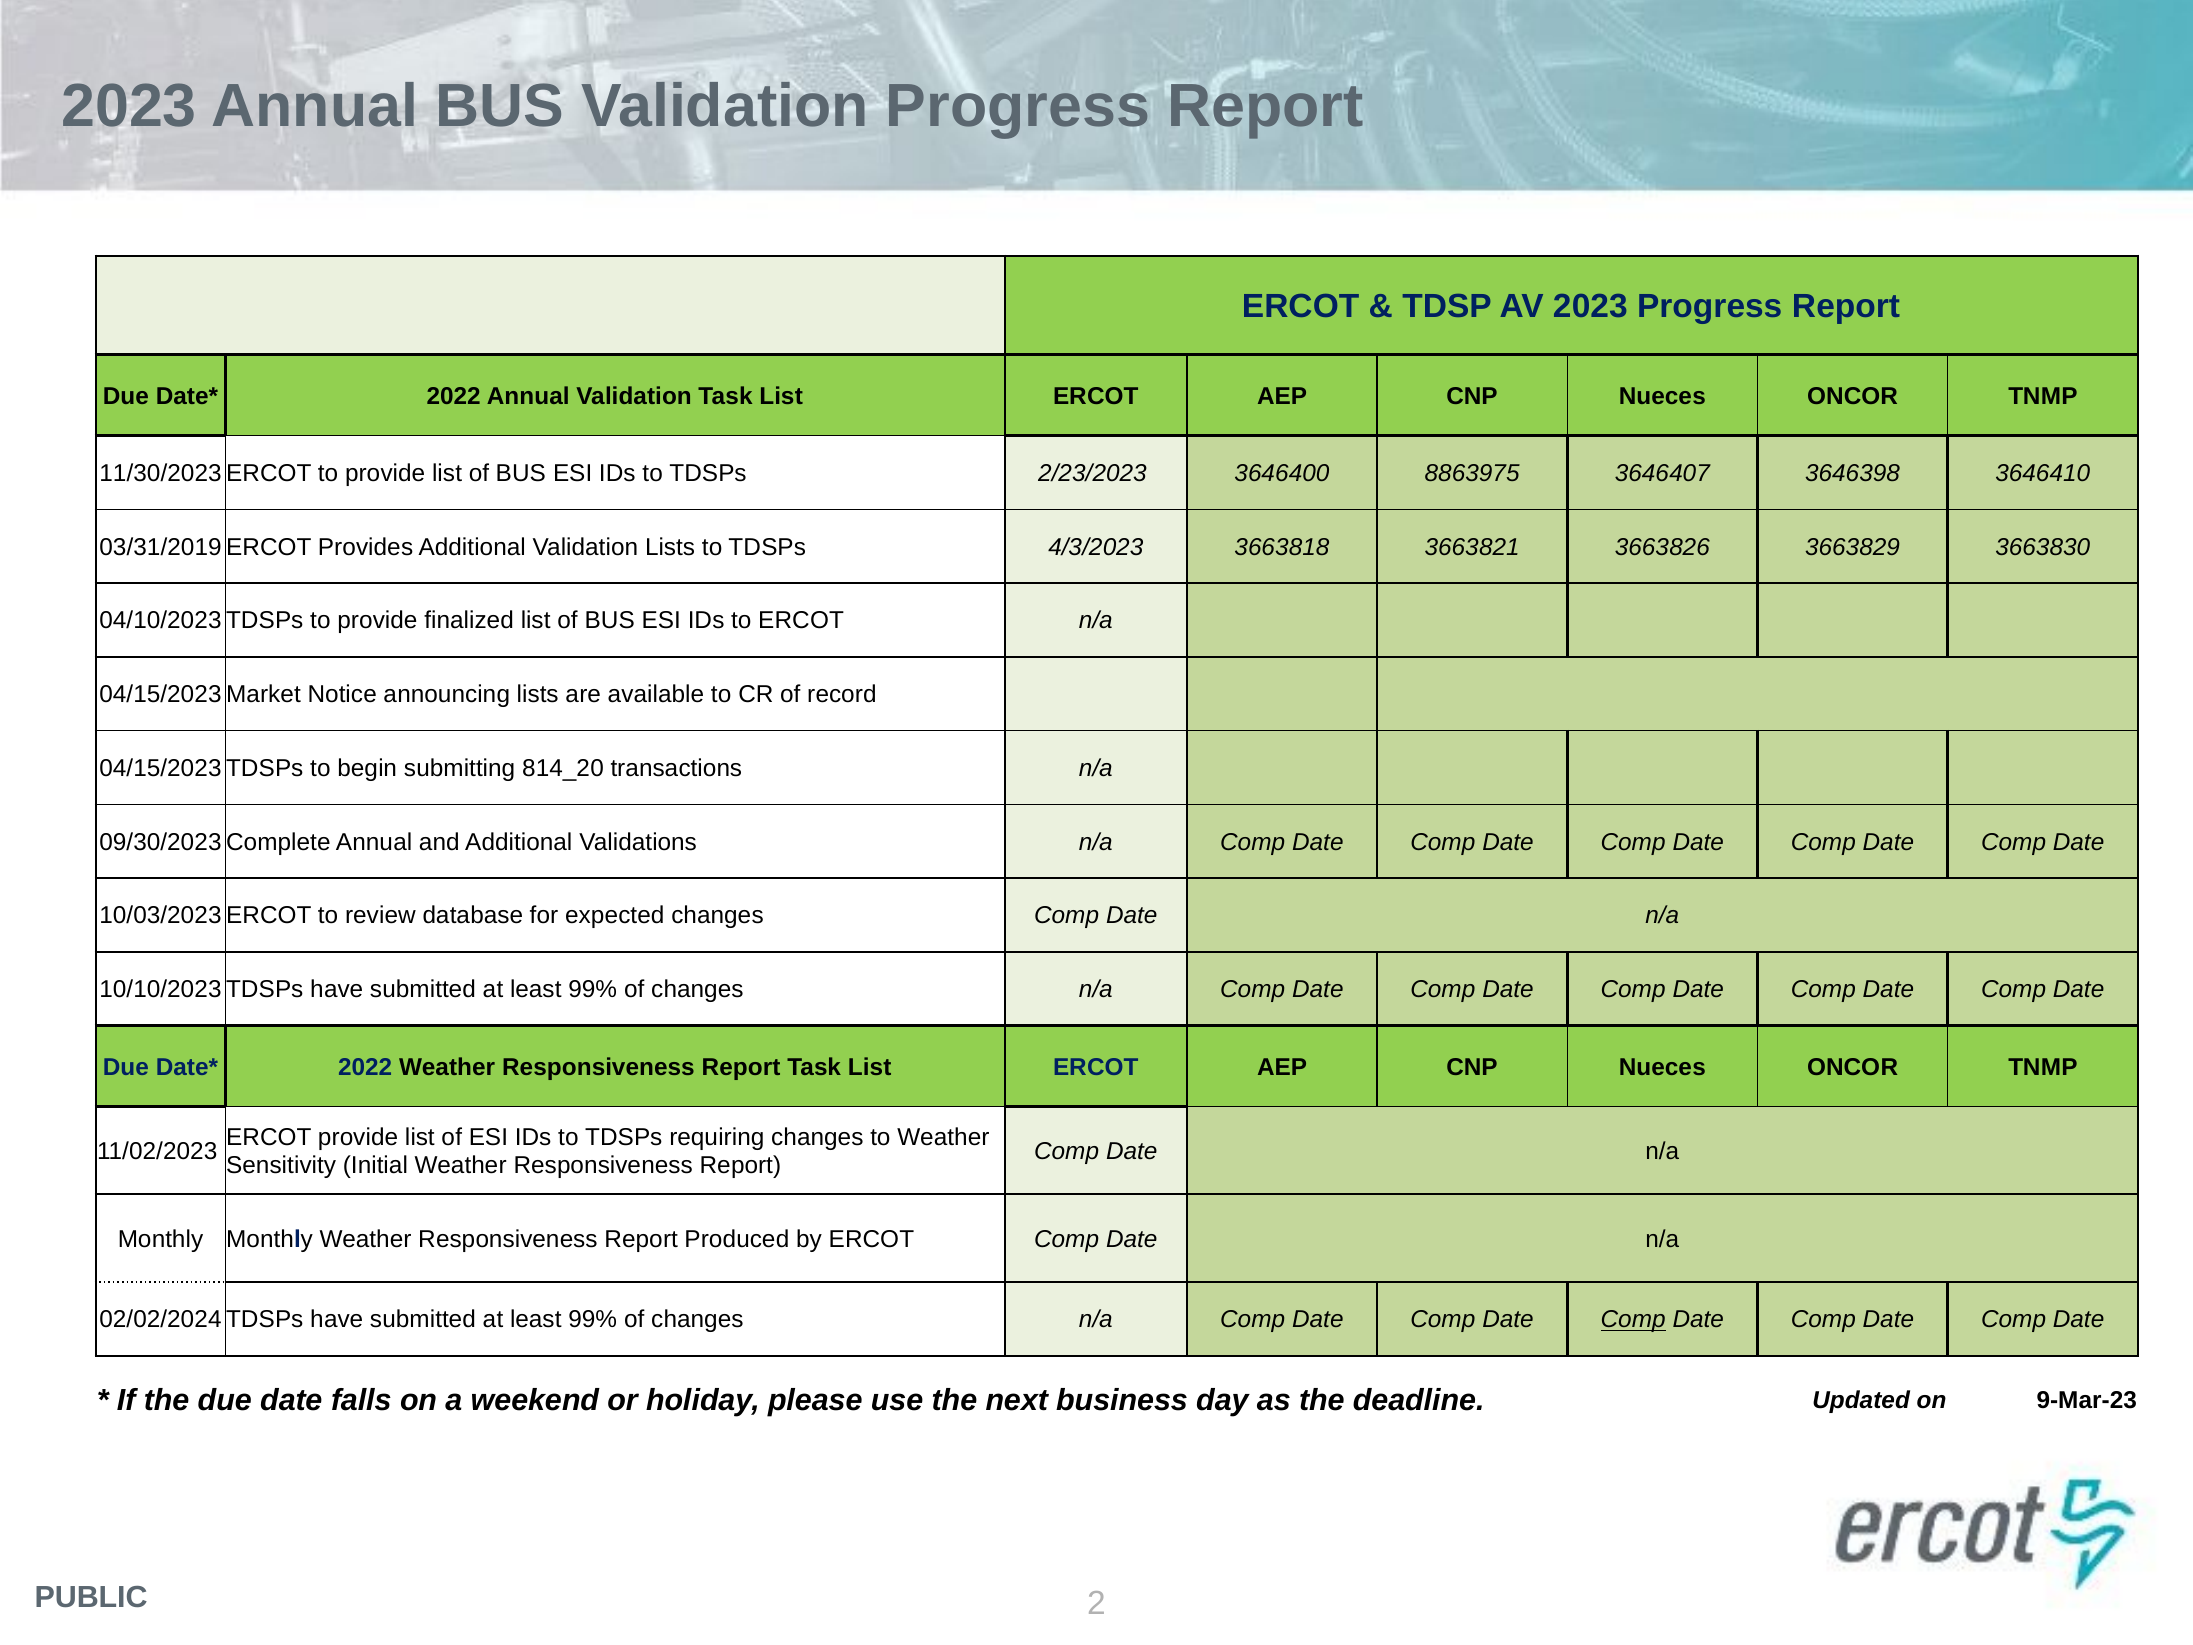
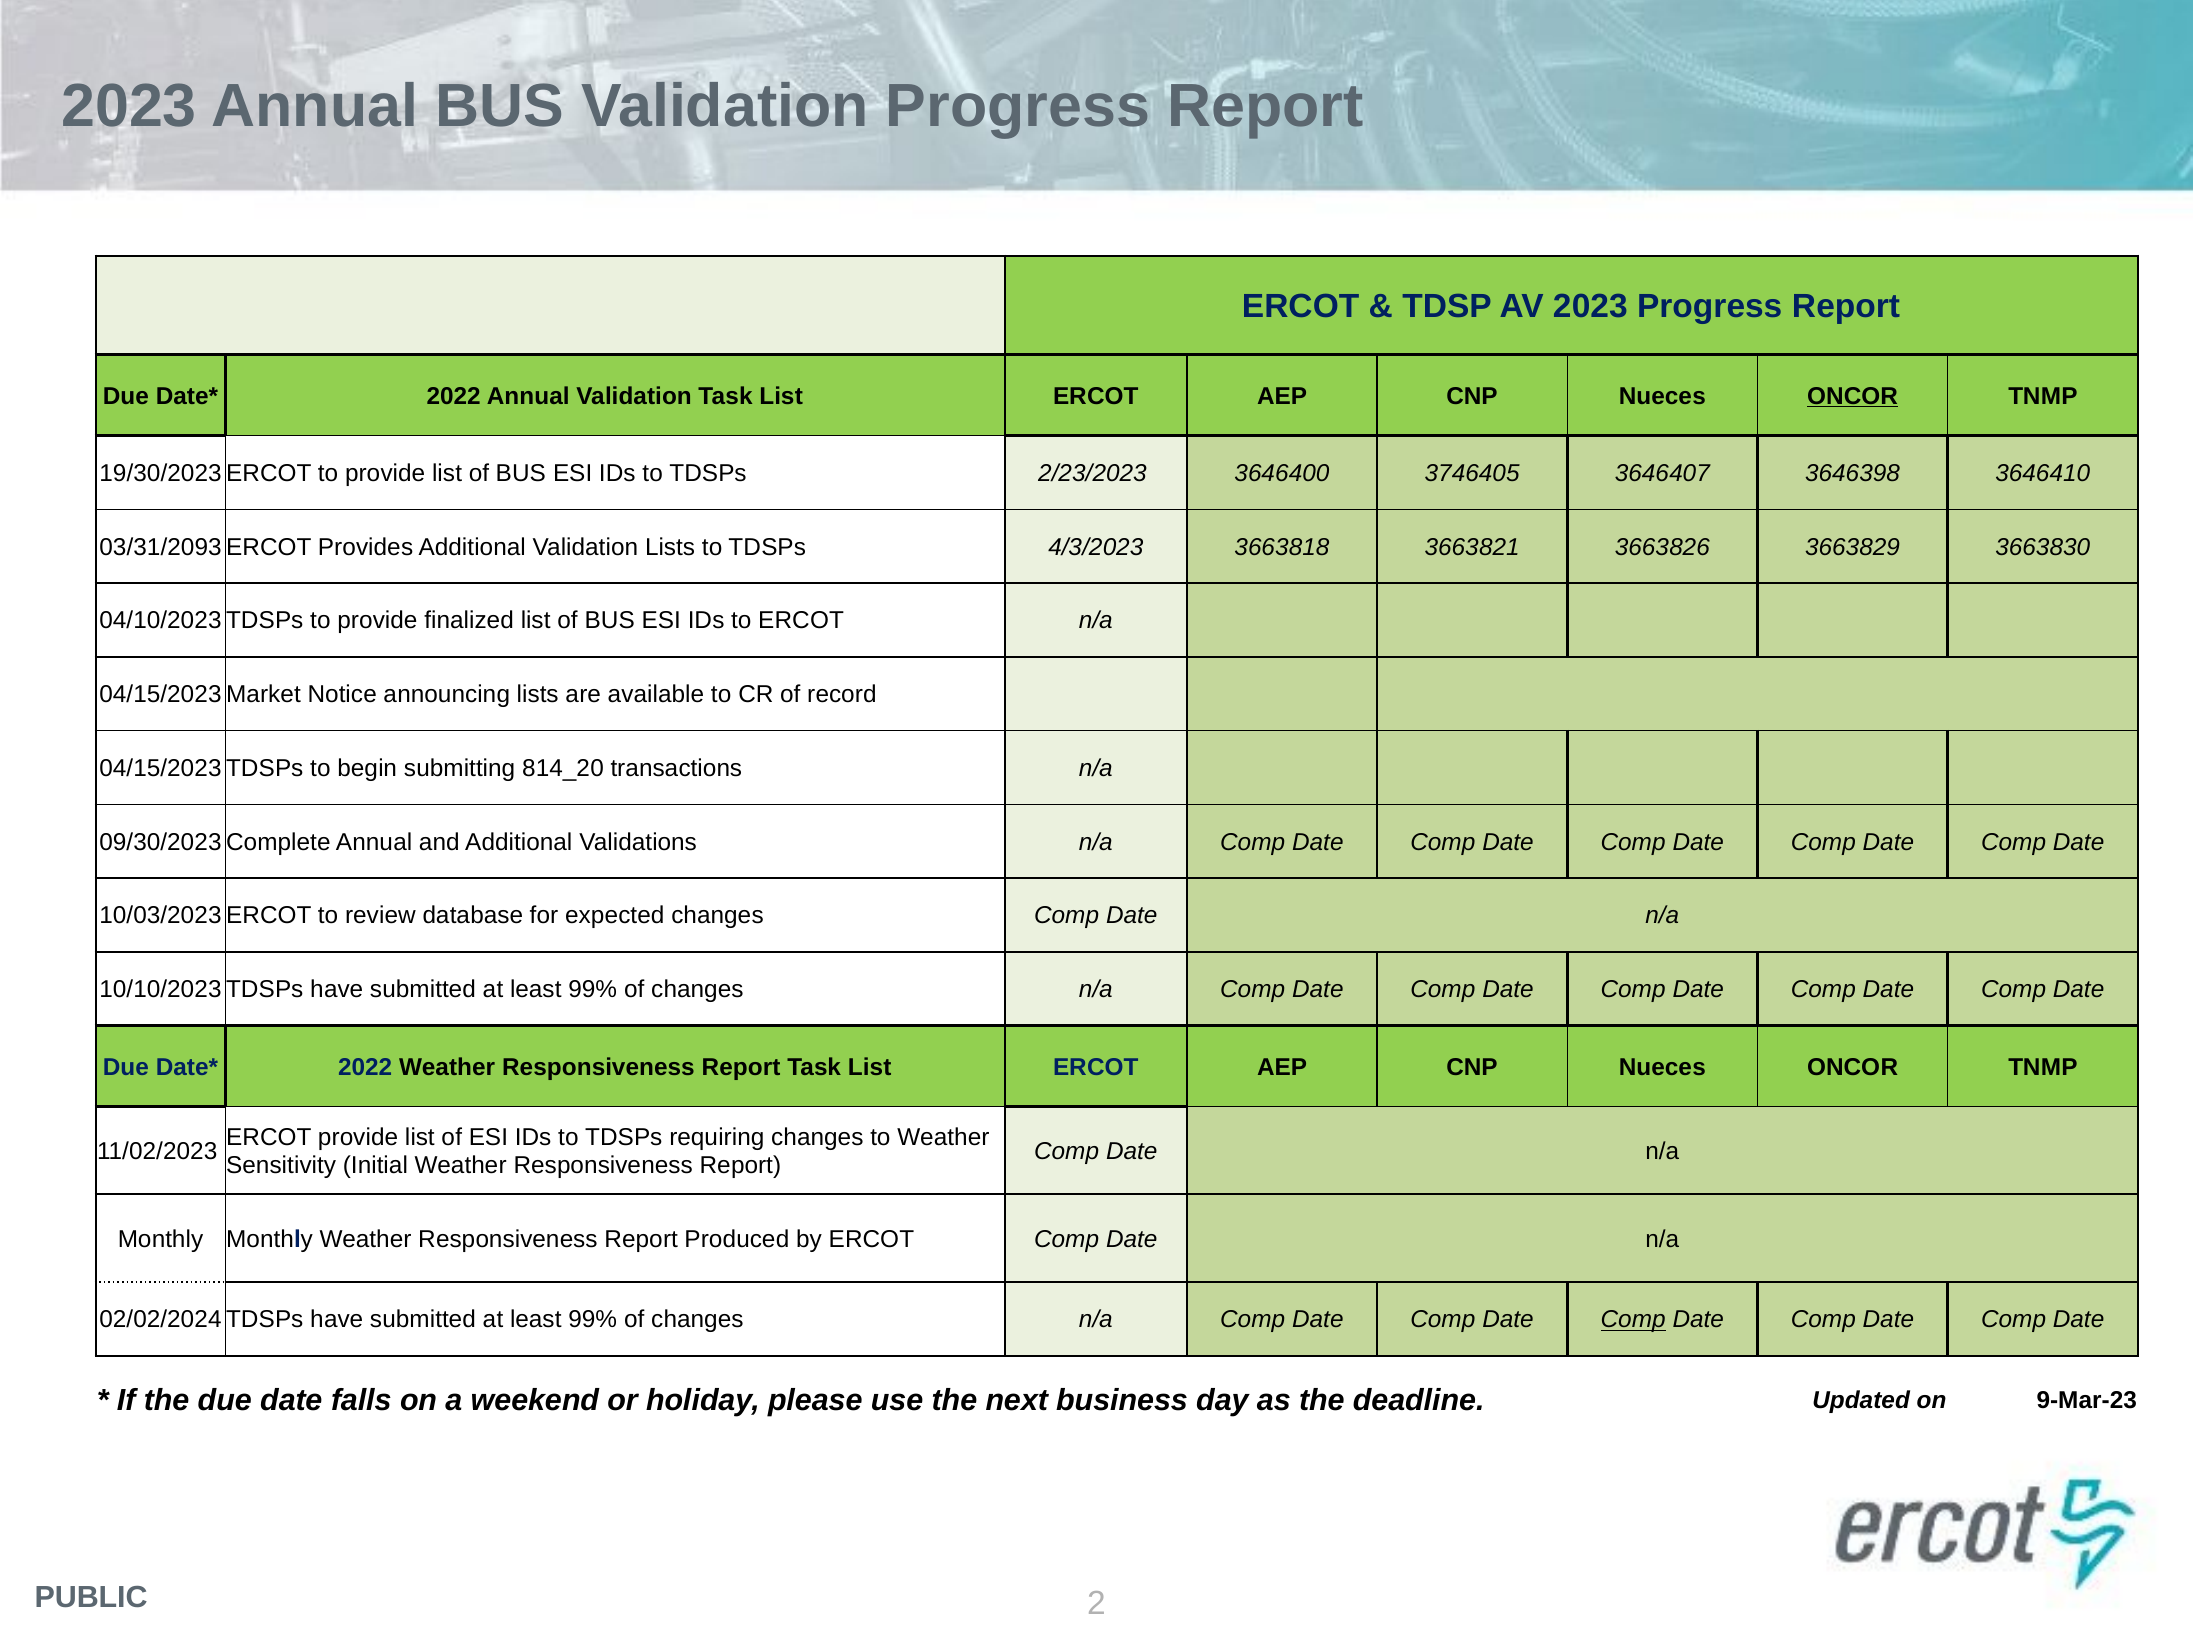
ONCOR underline: none -> present (1853, 396)
11/30/2023: 11/30/2023 -> 19/30/2023 (161, 473)
8863975: 8863975 -> 3746405 (1472, 473)
03/31/2019: 03/31/2019 -> 03/31/2093 (161, 547)
